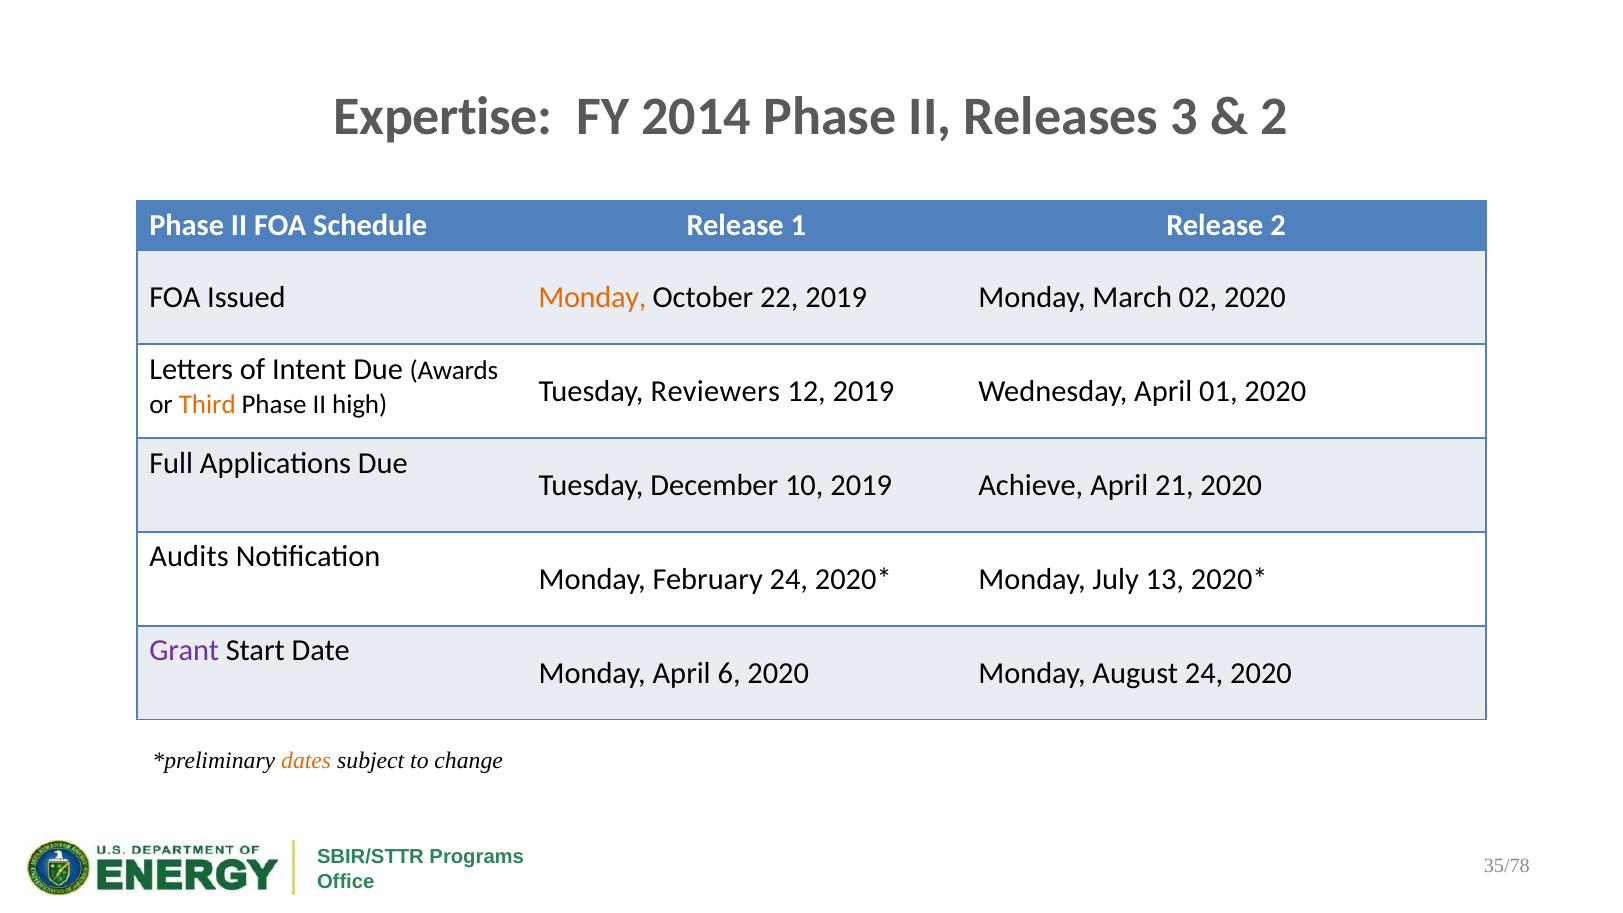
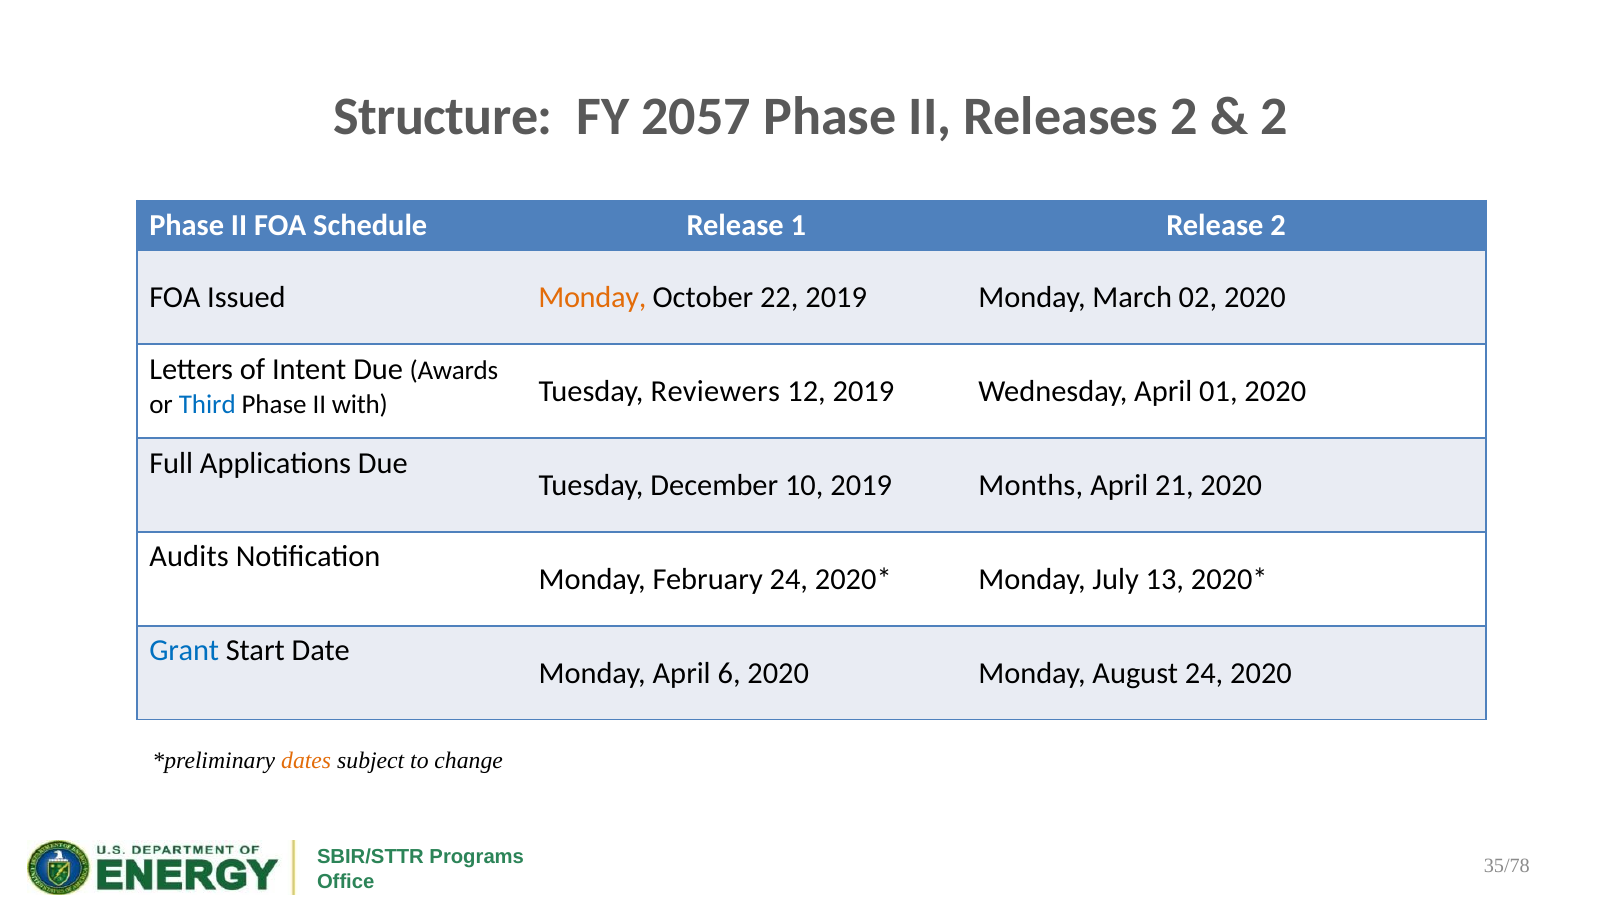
Expertise: Expertise -> Structure (443, 116)
2014: 2014 -> 2057 (696, 116)
Releases 3: 3 -> 2 (1184, 116)
Third colour: orange -> blue (207, 404)
high: high -> with (360, 404)
Achieve: Achieve -> Months (1031, 485)
Grant colour: purple -> blue (184, 651)
